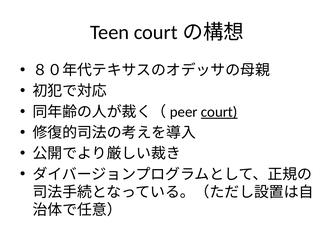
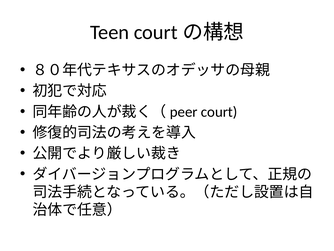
court underline: present -> none (219, 112)
